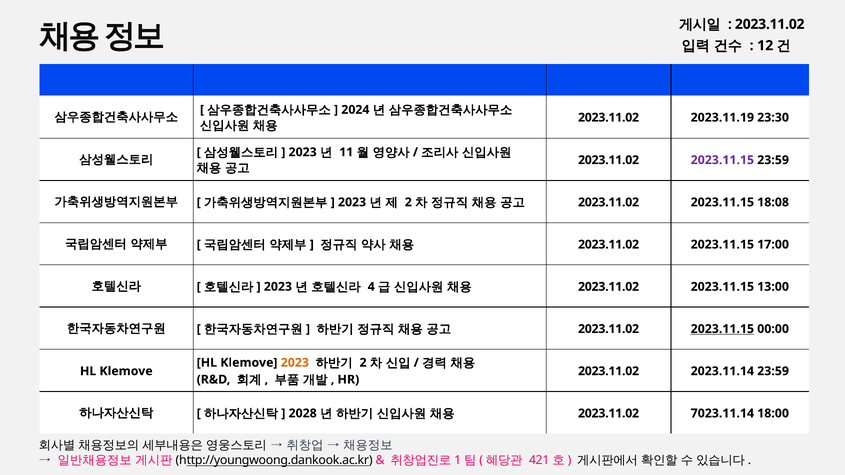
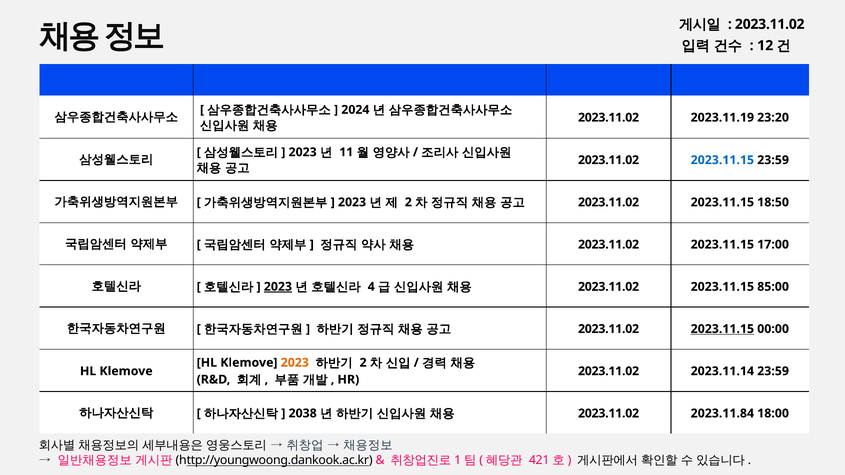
23:30: 23:30 -> 23:20 (773, 118)
2023.11.15 colour: purple -> blue (722, 160)
18:08: 18:08 -> 18:50 (773, 202)
2023 underline: none -> present (278, 287)
13:00: 13:00 -> 85:00 (773, 287)
2028: 2028 -> 2038 (303, 414)
7023.11.14: 7023.11.14 -> 2023.11.84 (722, 414)
